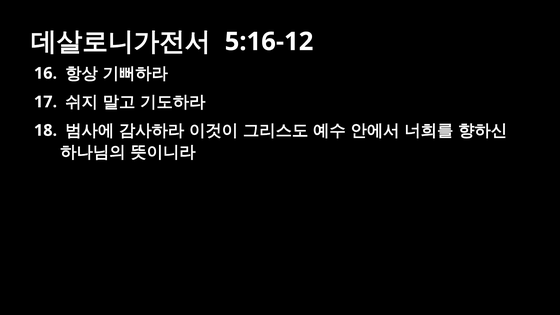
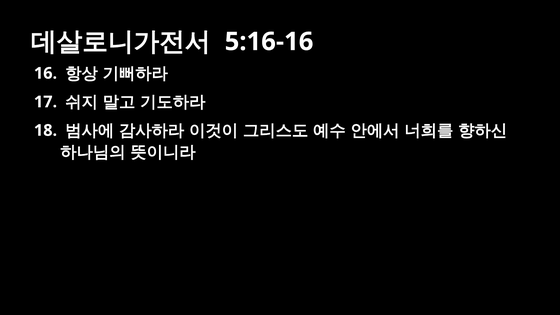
5:16-12: 5:16-12 -> 5:16-16 (269, 42)
